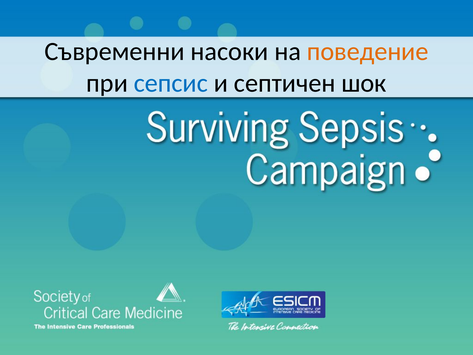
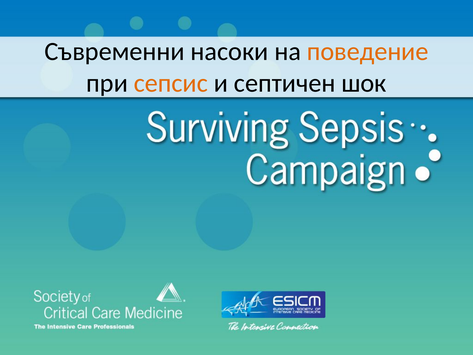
сепсис colour: blue -> orange (171, 83)
